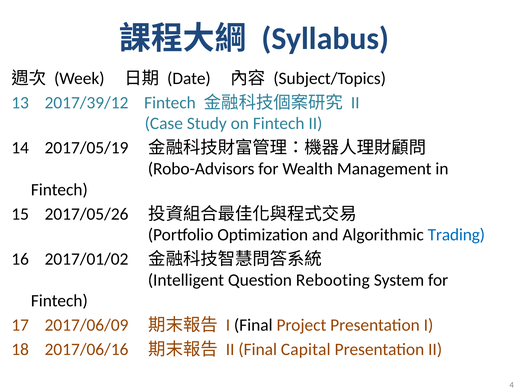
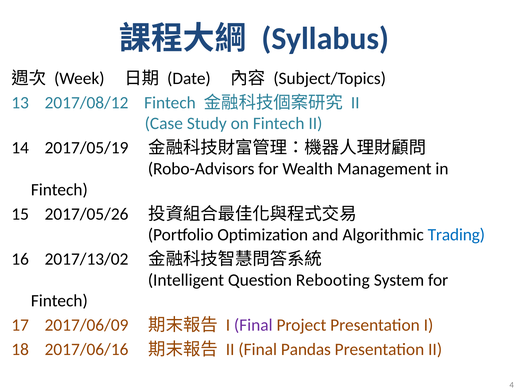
2017/39/12: 2017/39/12 -> 2017/08/12 (87, 103)
2017/01/02: 2017/01/02 -> 2017/13/02 (87, 259)
Final colour: black -> purple (253, 325)
Capital: Capital -> Pandas (306, 349)
